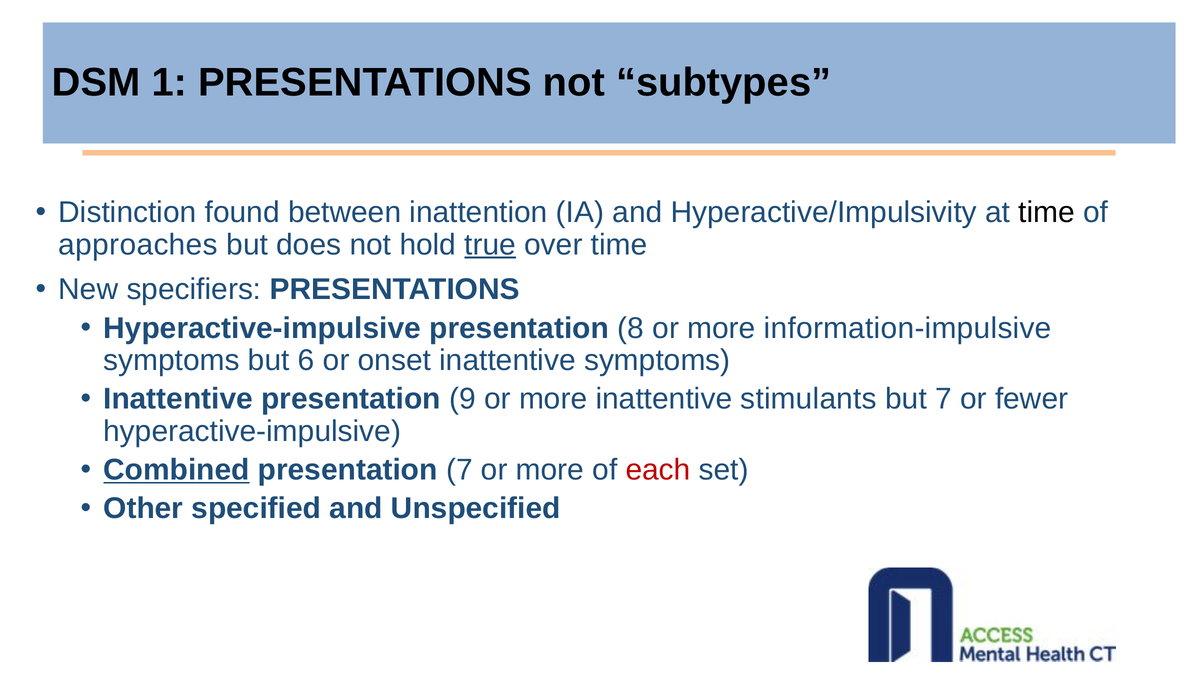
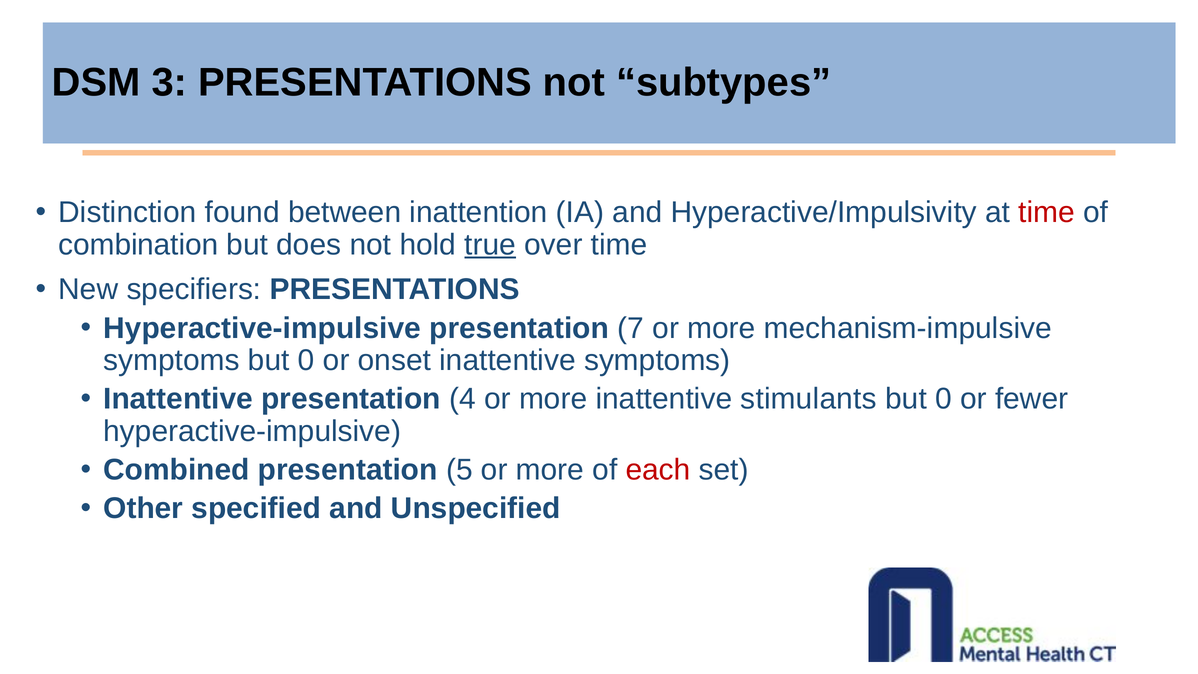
1: 1 -> 3 (169, 83)
time colour: black -> red (1047, 212)
approaches: approaches -> combination (138, 245)
8: 8 -> 7 (631, 328)
information-impulsive: information-impulsive -> mechanism-impulsive (908, 328)
symptoms but 6: 6 -> 0 (306, 360)
9: 9 -> 4 (463, 399)
7: 7 -> 0 (943, 399)
Combined underline: present -> none (176, 470)
presentation 7: 7 -> 5 (459, 470)
